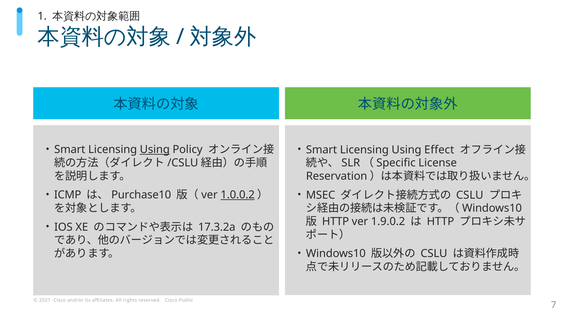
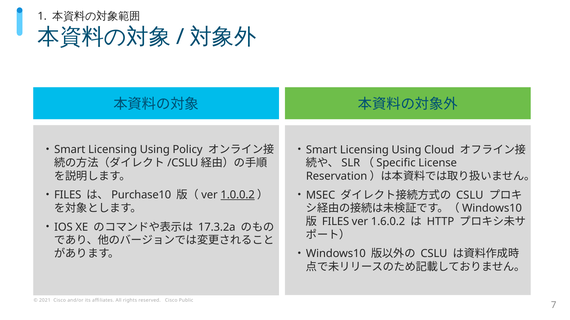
Using underline: present -> none (155, 150)
Effect: Effect -> Cloud (439, 150)
ICMP: ICMP -> FILES (68, 195)
HTTP: HTTP -> FILES (336, 222)
1.9.0.2: 1.9.0.2 -> 1.6.0.2 (388, 222)
